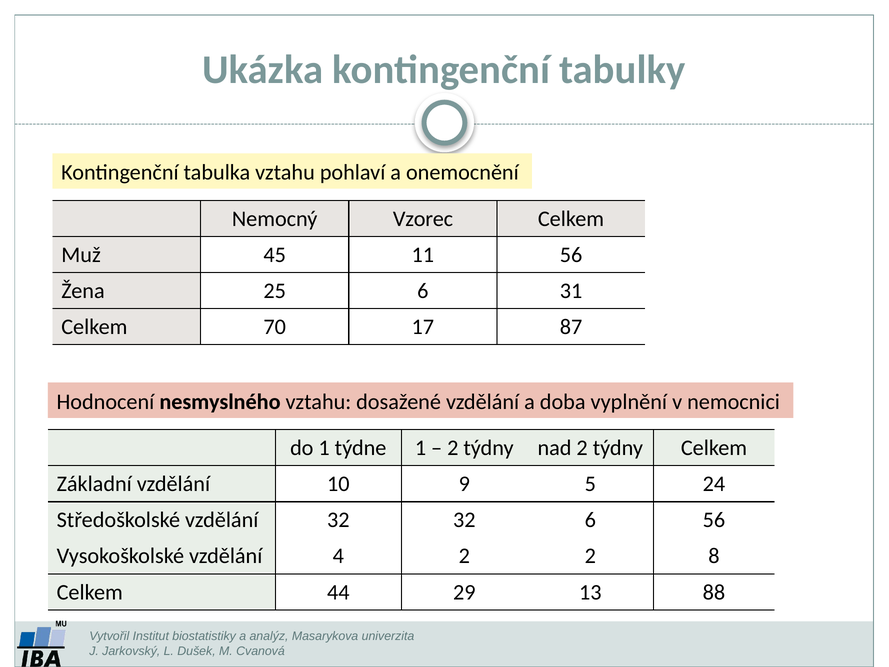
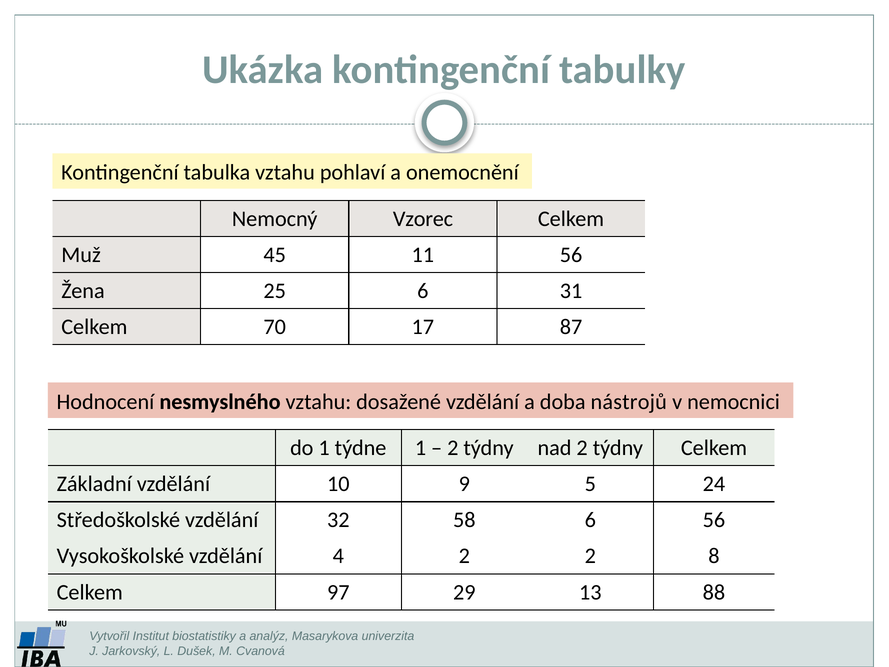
vyplnění: vyplnění -> nástrojů (629, 402)
32 32: 32 -> 58 (464, 520)
44: 44 -> 97 (338, 592)
